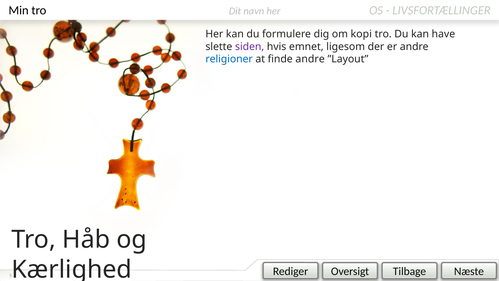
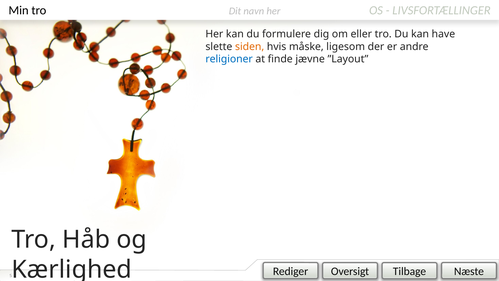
kopi: kopi -> eller (361, 34)
siden colour: purple -> orange (250, 47)
emnet: emnet -> måske (306, 47)
finde andre: andre -> jævne (310, 59)
